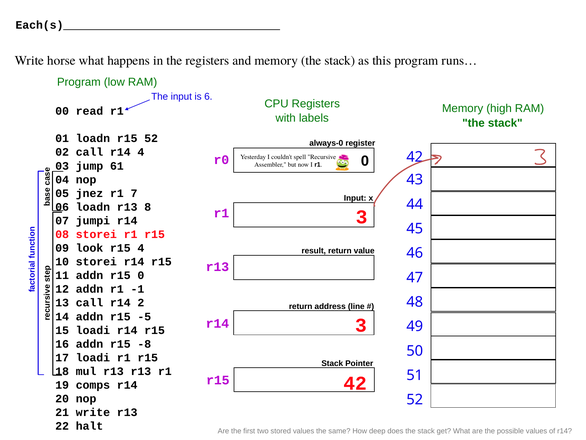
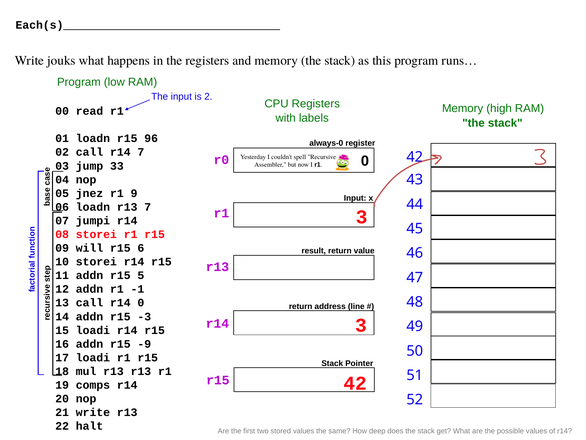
horse: horse -> jouks (61, 60)
6: 6 -> 2 (208, 96)
r15 52: 52 -> 96 (151, 138)
r14 4: 4 -> 7 (141, 152)
61: 61 -> 33 (117, 166)
7: 7 -> 9 (134, 193)
r13 8: 8 -> 7 (148, 207)
look: look -> will (89, 248)
r15 4: 4 -> 6 (141, 248)
r15 0: 0 -> 5 (141, 275)
r14 2: 2 -> 0 (141, 303)
-5: -5 -> -3 (144, 316)
-8: -8 -> -9 (144, 344)
